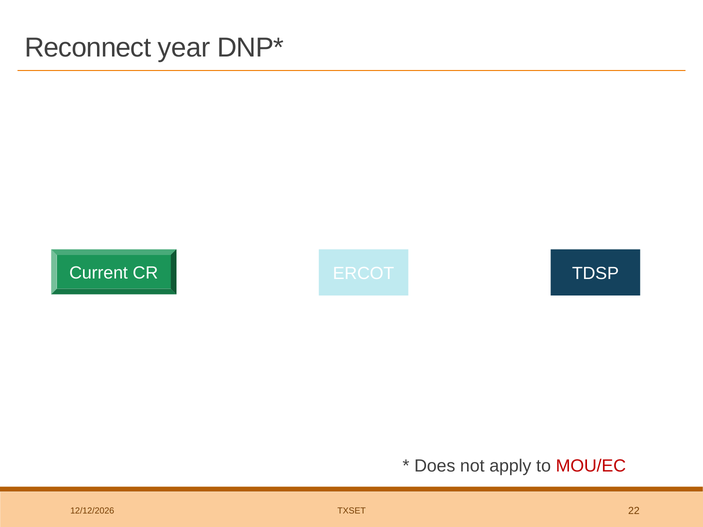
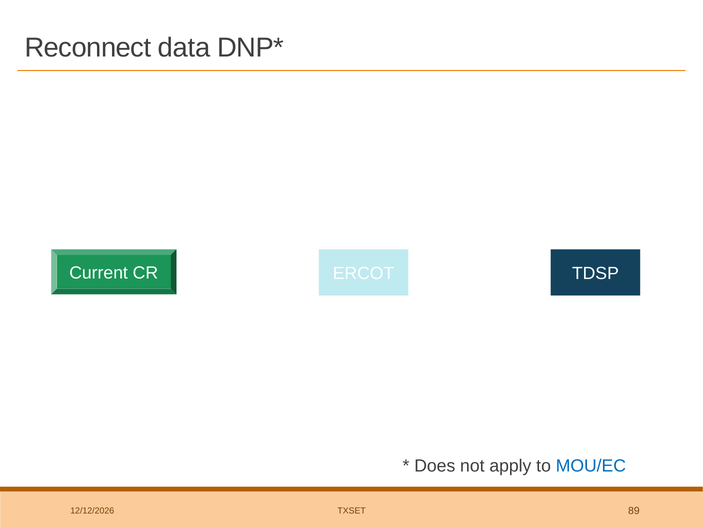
year: year -> data (184, 48)
MOU/EC colour: red -> blue (591, 466)
22: 22 -> 89 (634, 511)
